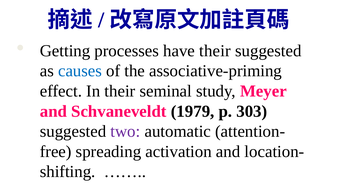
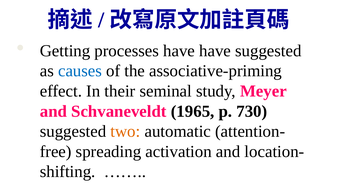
have their: their -> have (215, 51)
1979: 1979 -> 1965 (193, 112)
303: 303 -> 730 (252, 112)
two colour: purple -> orange (125, 132)
